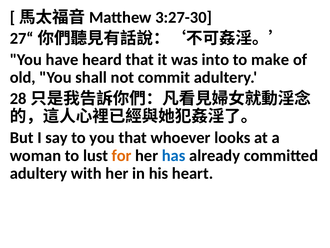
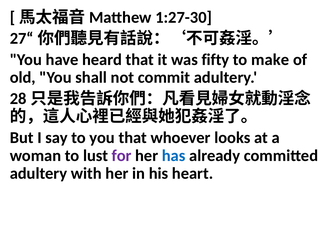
3:27-30: 3:27-30 -> 1:27-30 (184, 17)
into: into -> fifty (215, 60)
for colour: orange -> purple (122, 155)
